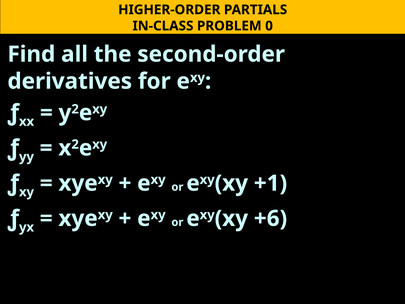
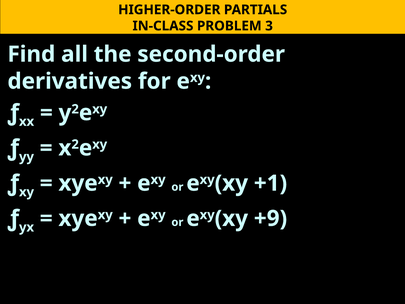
0: 0 -> 3 (269, 26)
+6: +6 -> +9 (271, 218)
